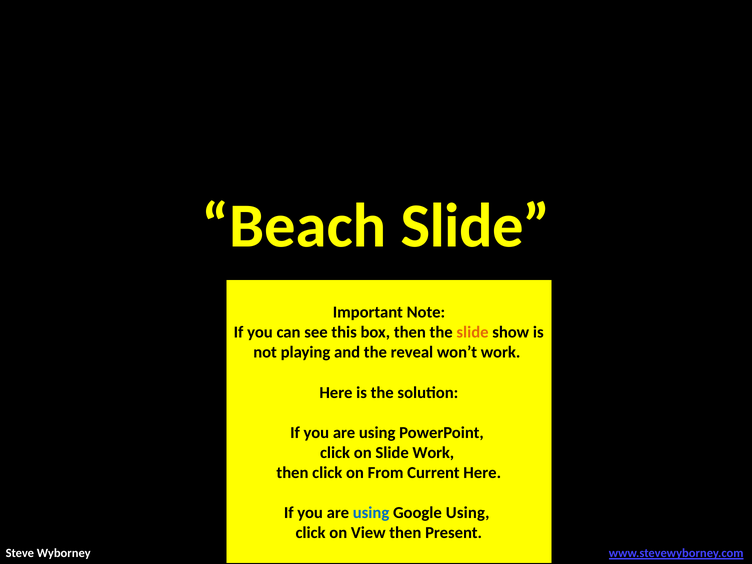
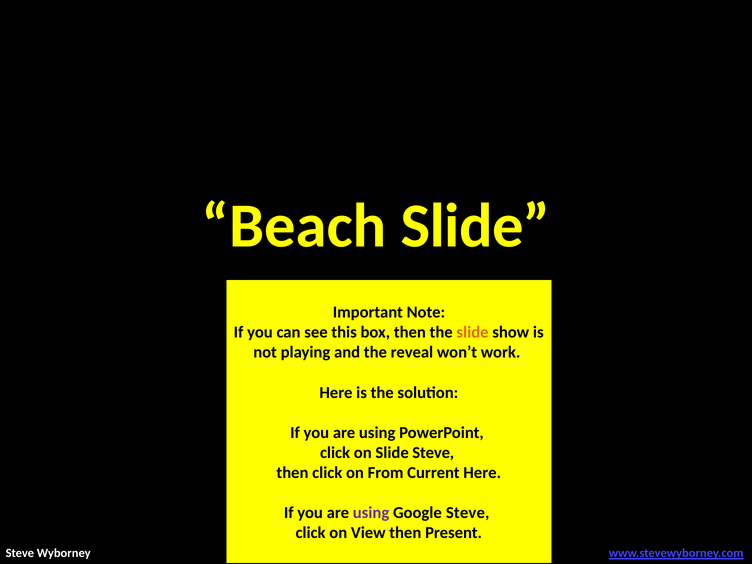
Slide Work: Work -> Steve (433, 453)
using colour: blue -> purple (371, 513)
Google Using: Using -> Steve (468, 513)
